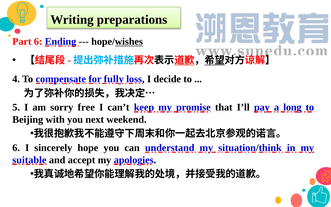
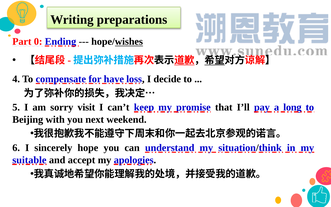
Part 6: 6 -> 0 (38, 41)
fully: fully -> have (114, 79)
free: free -> visit (86, 107)
